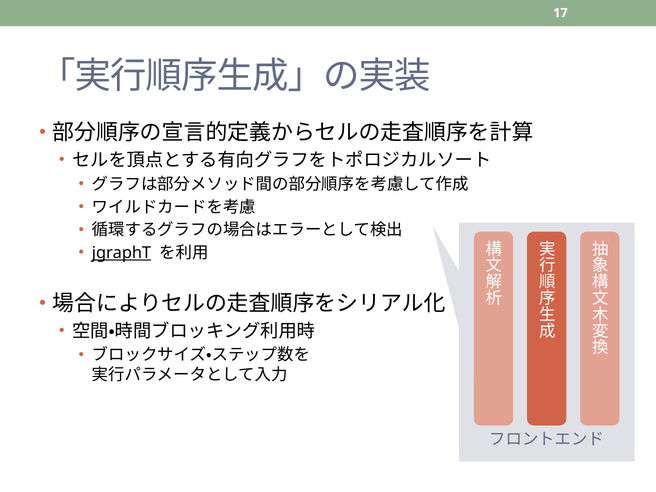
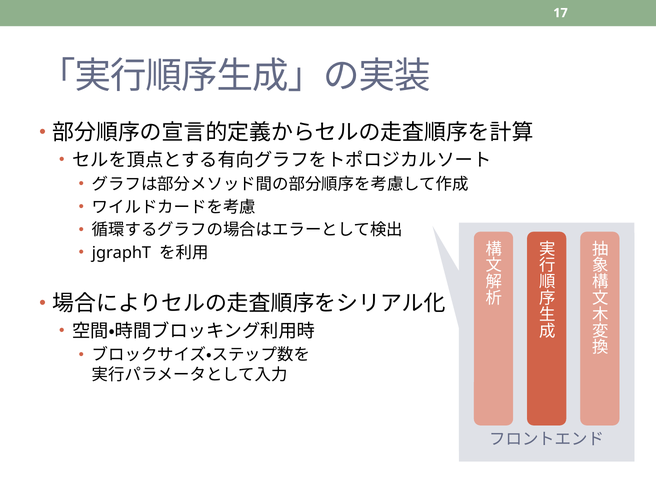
jgraphT underline: present -> none (121, 253)
